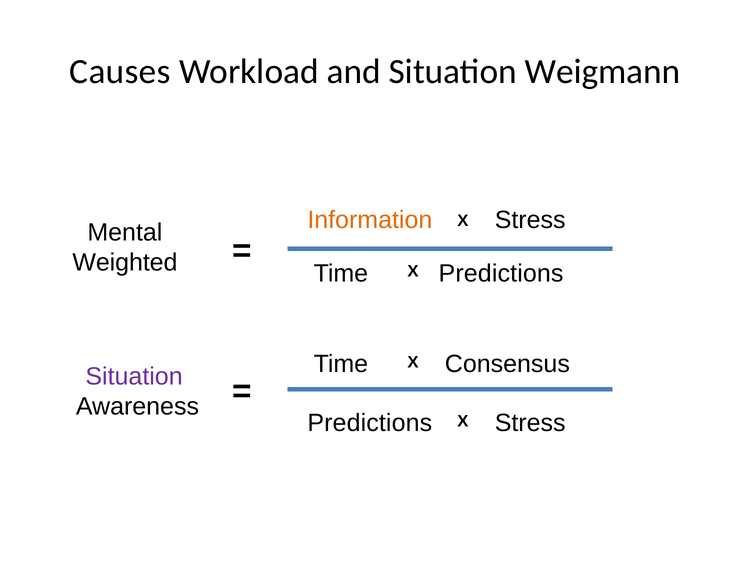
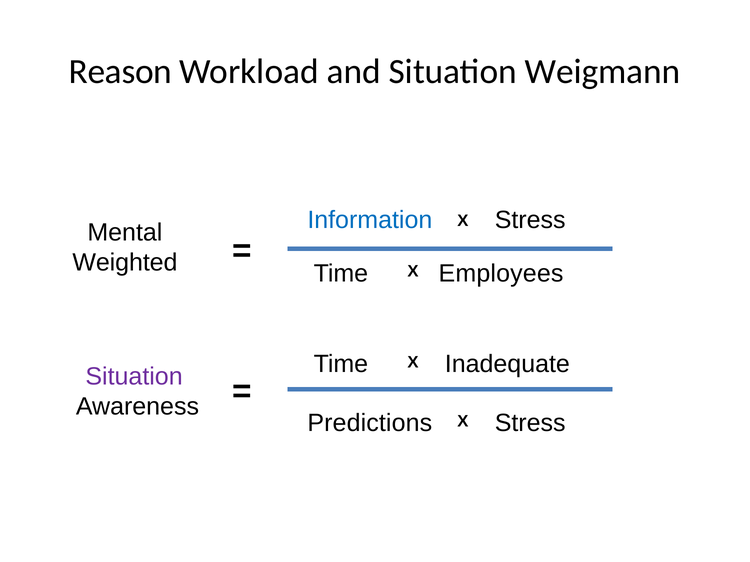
Causes: Causes -> Reason (120, 72)
Information colour: orange -> blue (370, 220)
Predictions: Predictions -> Employees (501, 274)
Consensus: Consensus -> Inadequate (507, 364)
